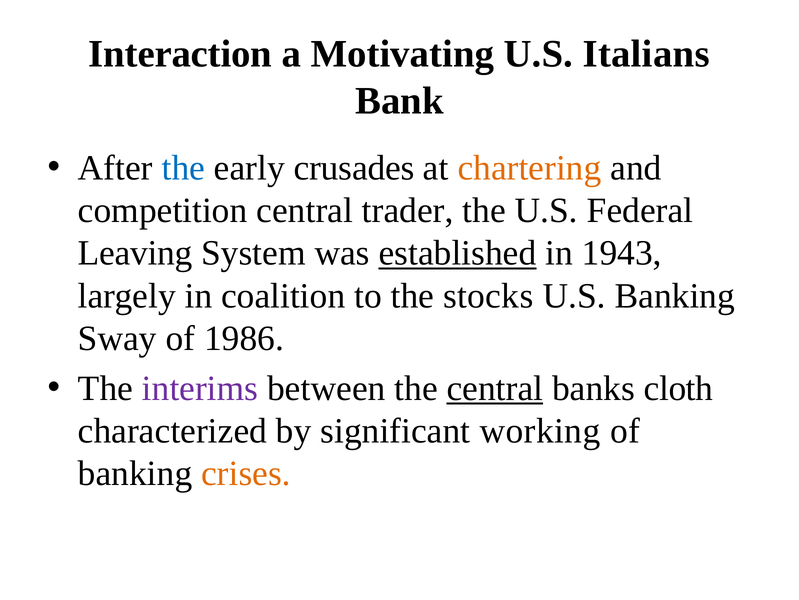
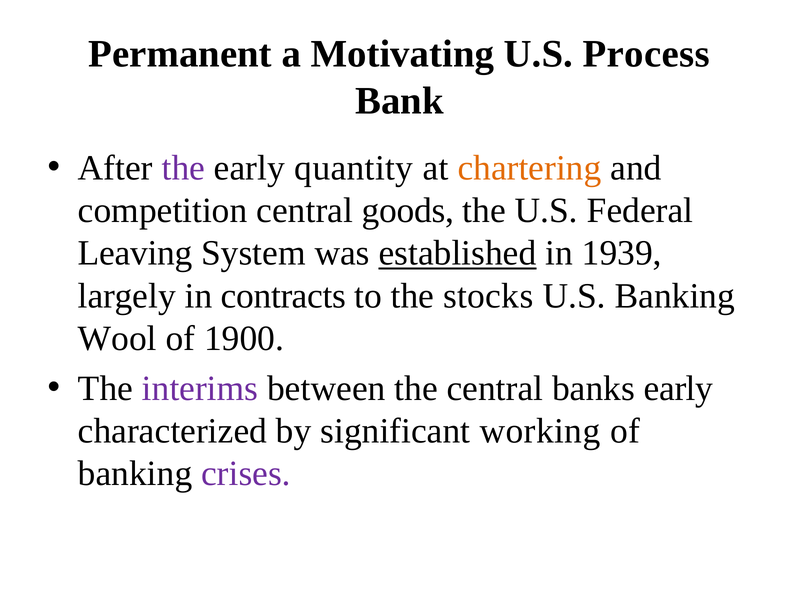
Interaction: Interaction -> Permanent (180, 54)
Italians: Italians -> Process (646, 54)
the colour: blue -> purple (183, 168)
crusades: crusades -> quantity (354, 168)
trader: trader -> goods (408, 210)
1943: 1943 -> 1939 (622, 253)
coalition: coalition -> contracts (283, 295)
Sway: Sway -> Wool (117, 338)
1986: 1986 -> 1900 (244, 338)
central underline: present -> none (495, 388)
banks cloth: cloth -> early (678, 388)
crises colour: orange -> purple (246, 473)
